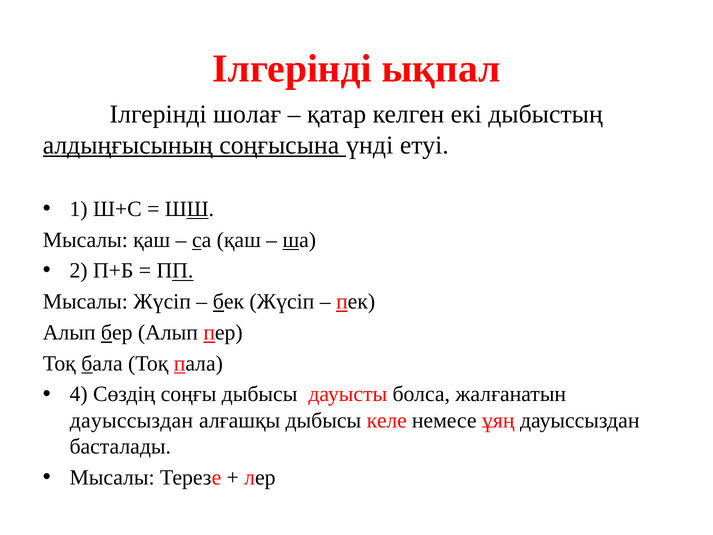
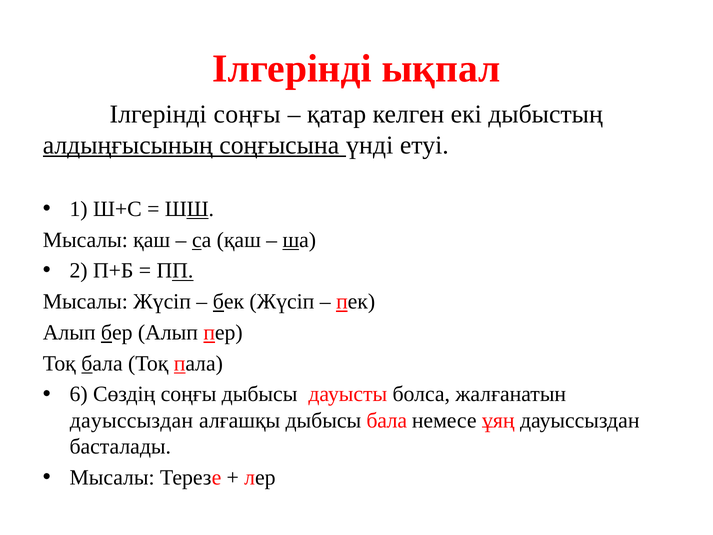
Ілгерінді шолағ: шолағ -> соңғы (247, 114)
4: 4 -> 6 (79, 394)
дыбысы келе: келе -> бала (387, 420)
